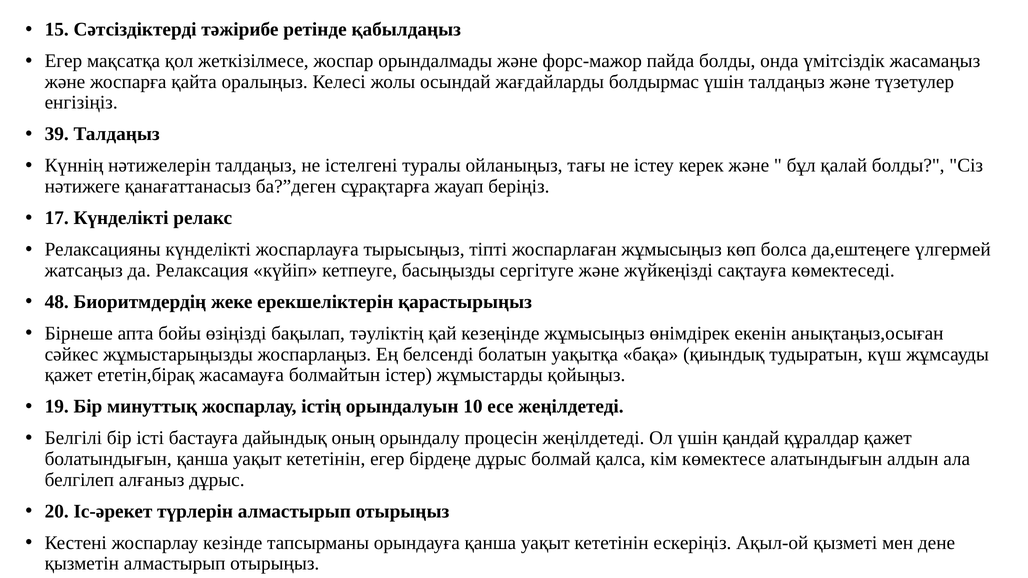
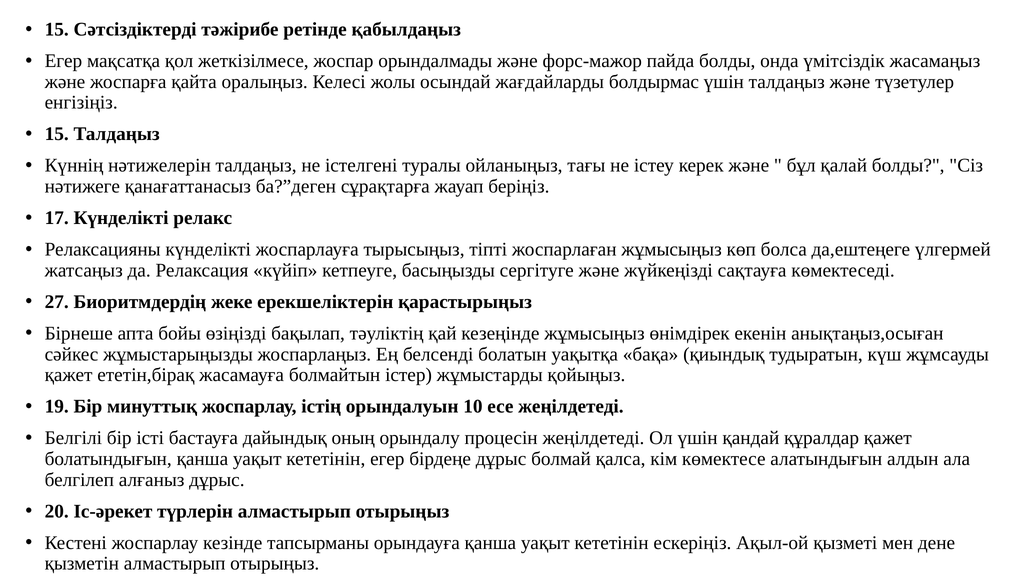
39: 39 -> 15 (57, 134)
48: 48 -> 27 (57, 302)
